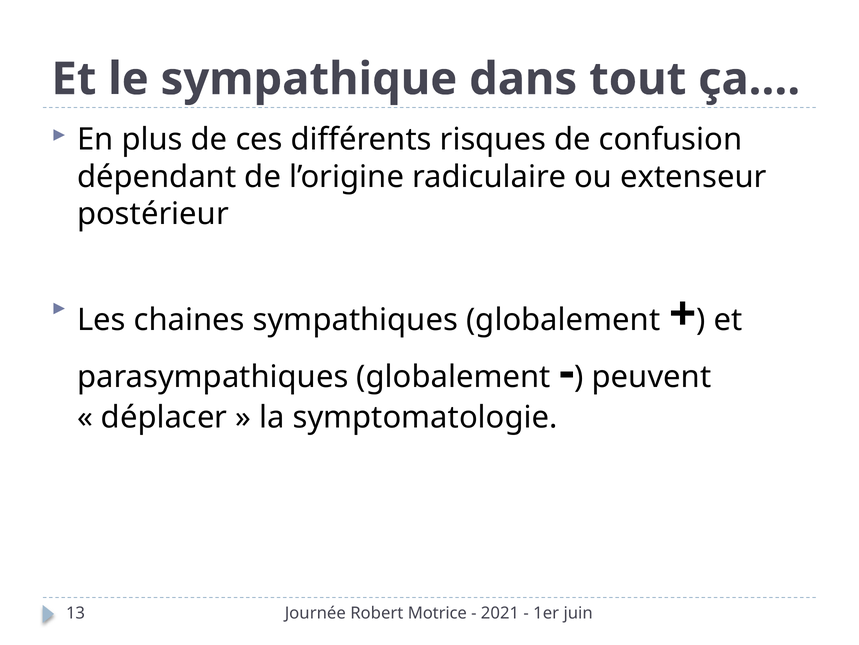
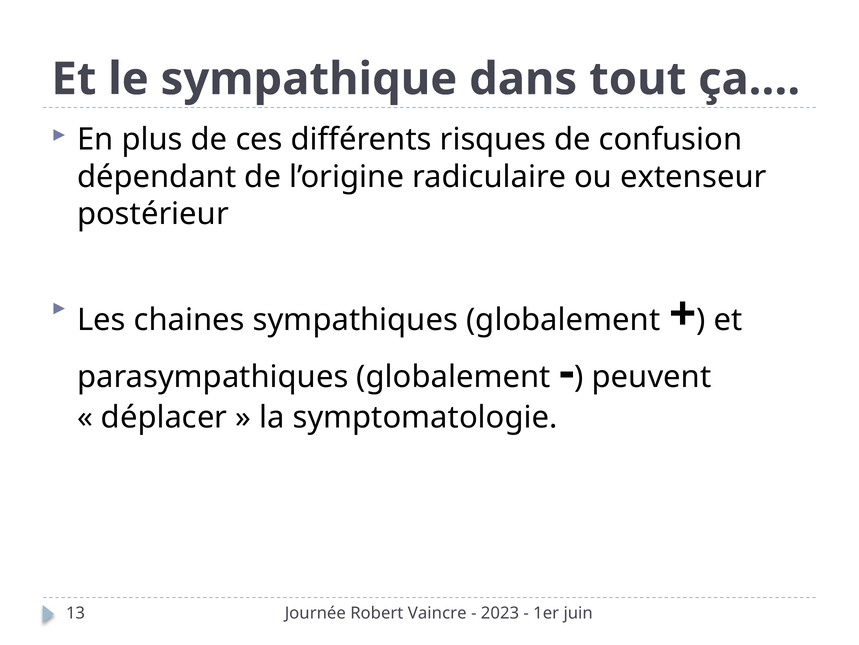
Motrice: Motrice -> Vaincre (437, 613)
2021: 2021 -> 2023 (500, 613)
